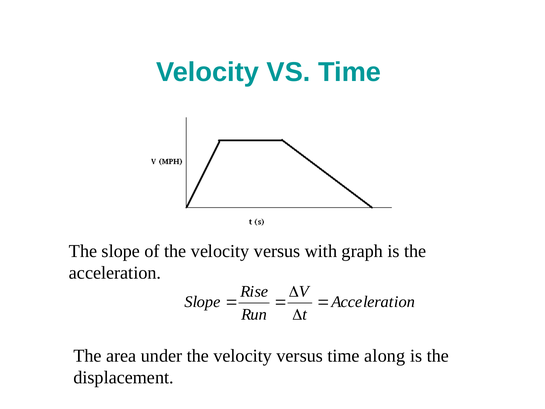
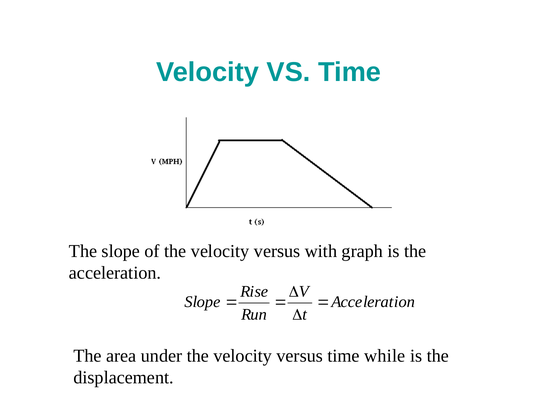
along: along -> while (385, 355)
